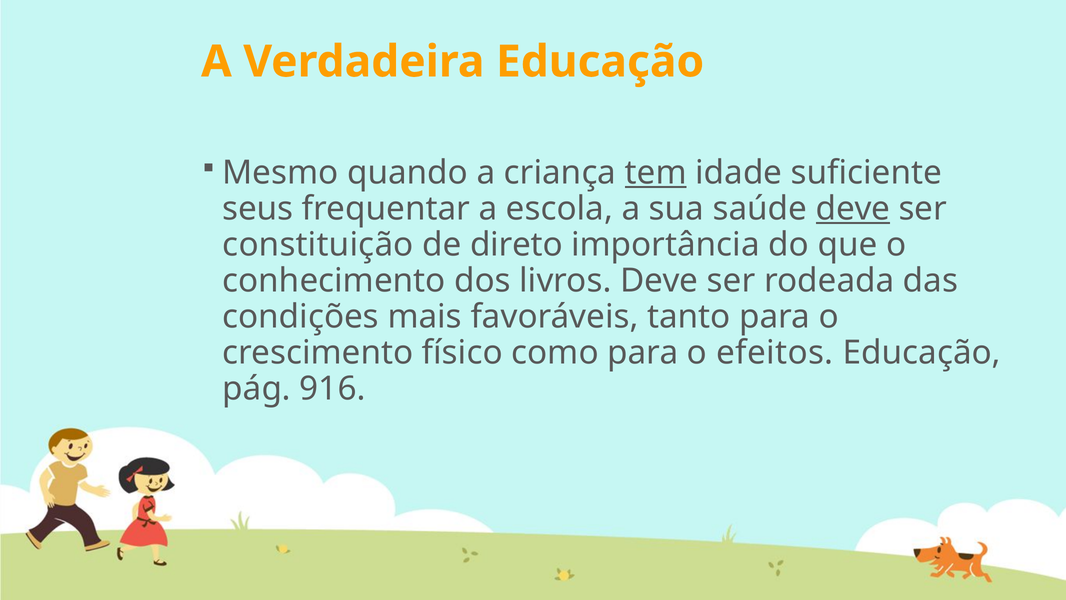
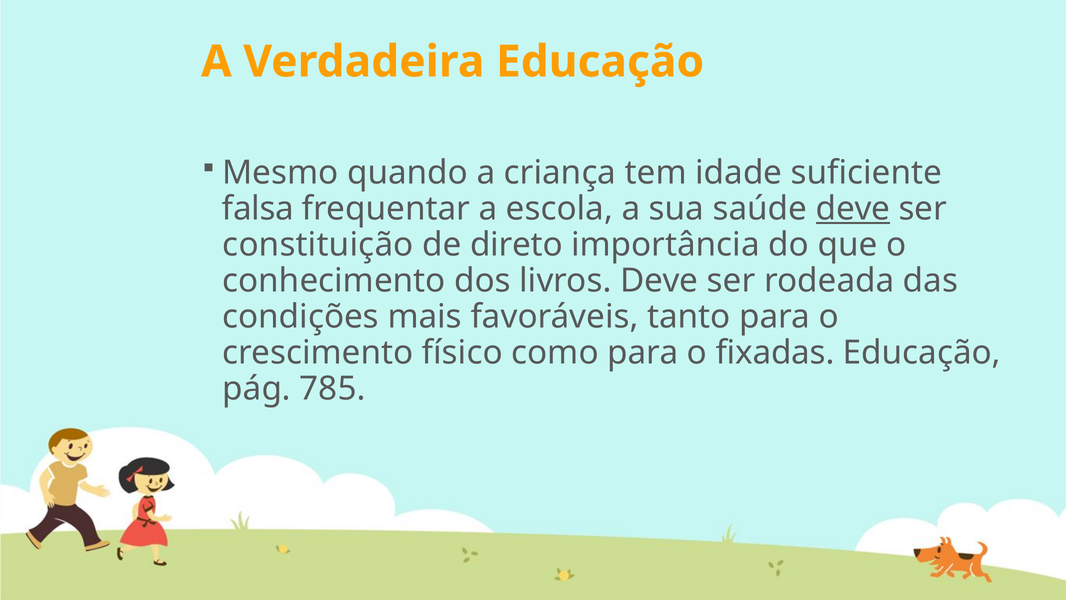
tem underline: present -> none (656, 173)
seus: seus -> falsa (258, 209)
efeitos: efeitos -> fixadas (775, 353)
916: 916 -> 785 (332, 389)
